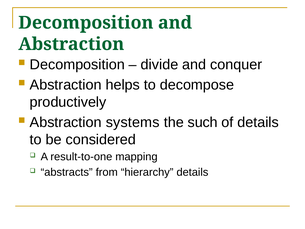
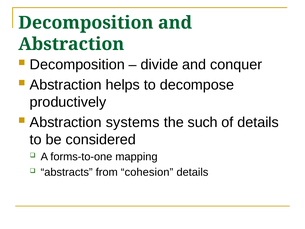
result-to-one: result-to-one -> forms-to-one (81, 157)
hierarchy: hierarchy -> cohesion (147, 172)
